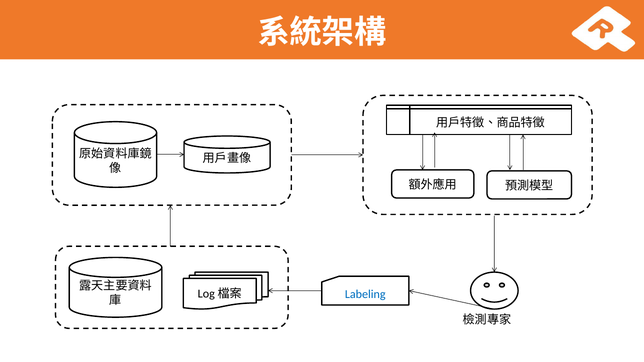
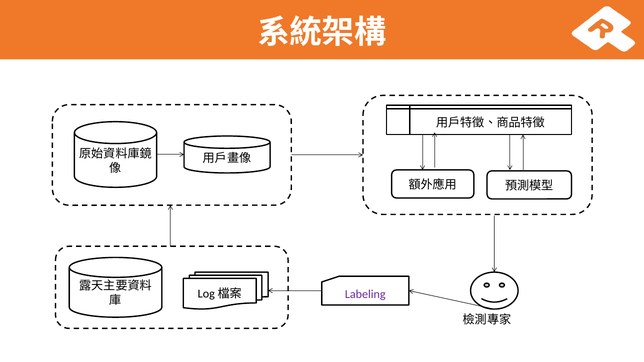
Labeling colour: blue -> purple (365, 295)
